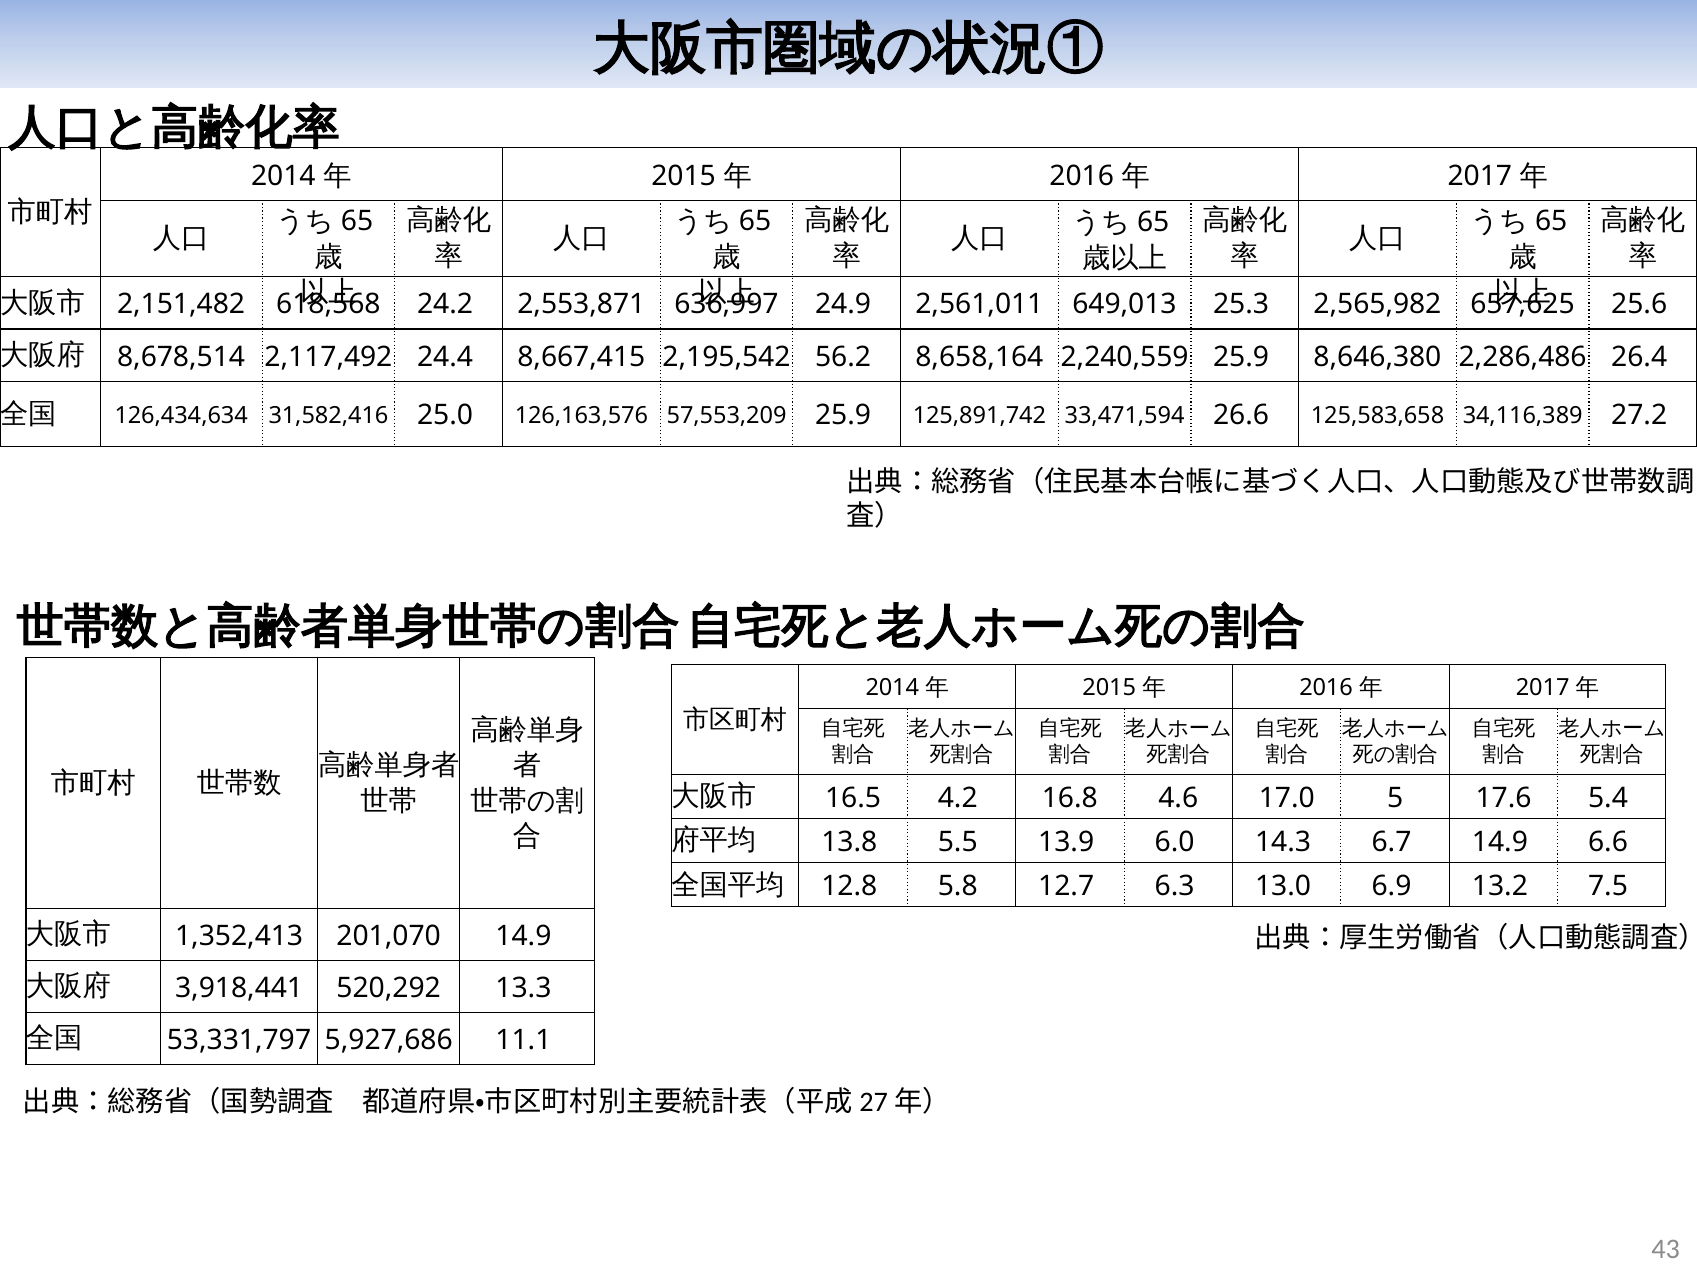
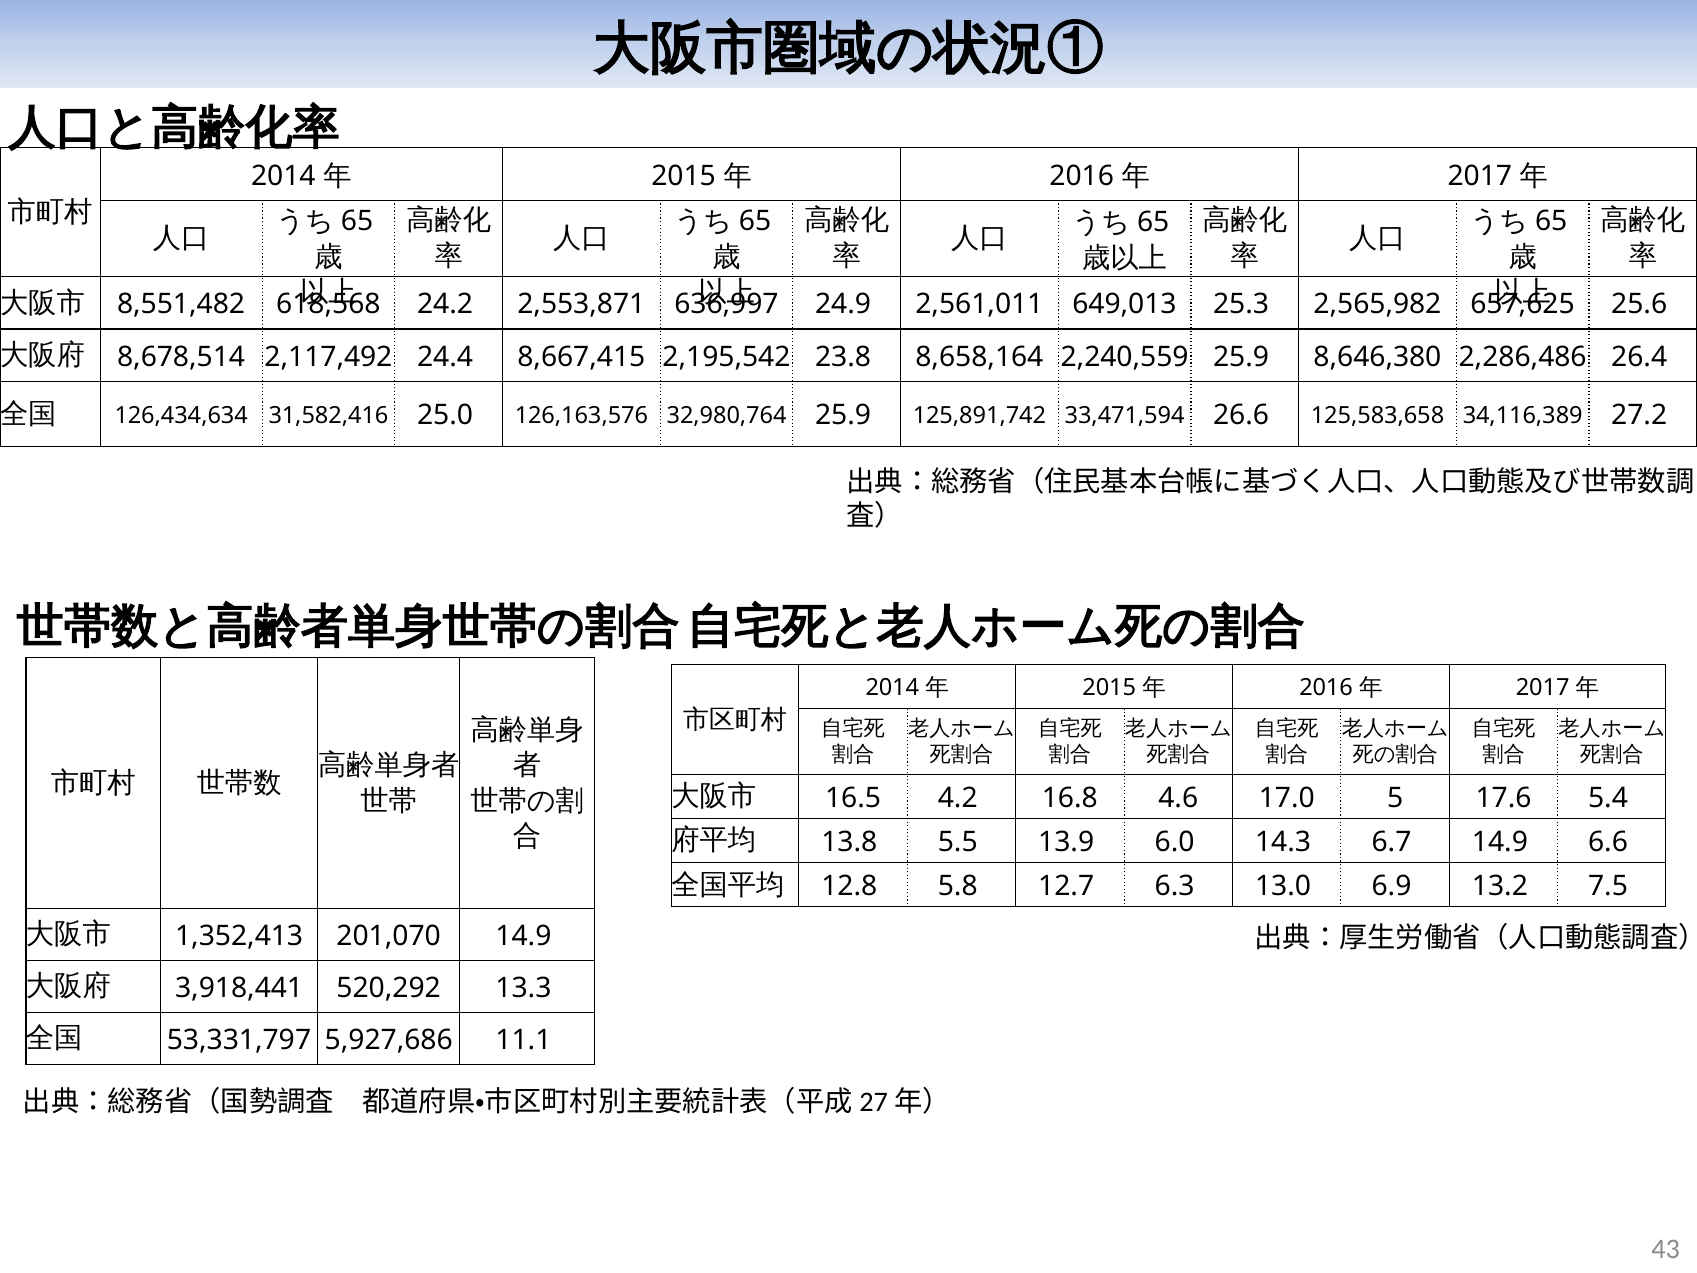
2,151,482: 2,151,482 -> 8,551,482 (181, 304)
56.2: 56.2 -> 23.8 (843, 357)
57,553,209: 57,553,209 -> 32,980,764 (727, 415)
